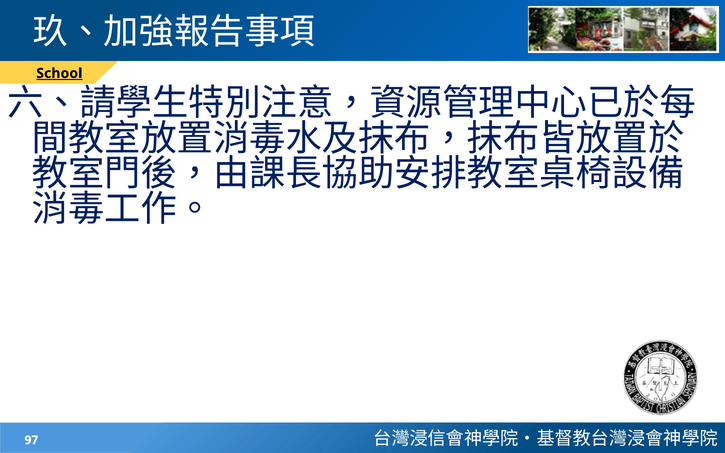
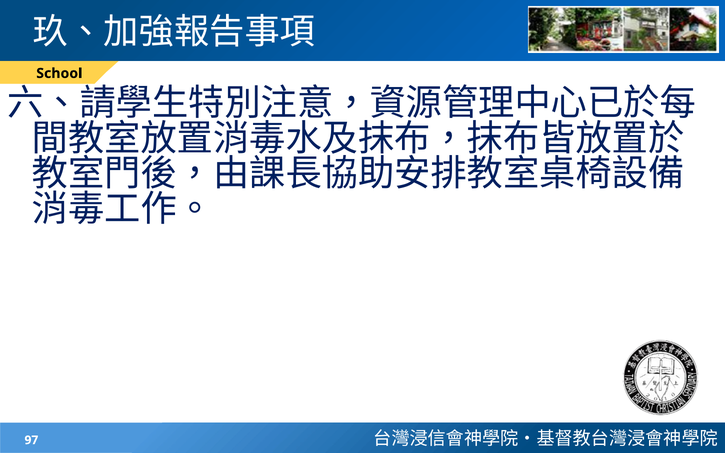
School underline: present -> none (59, 73)
